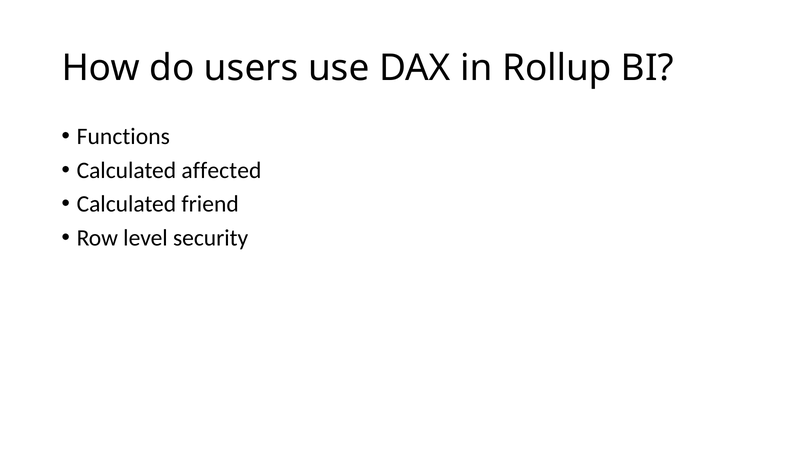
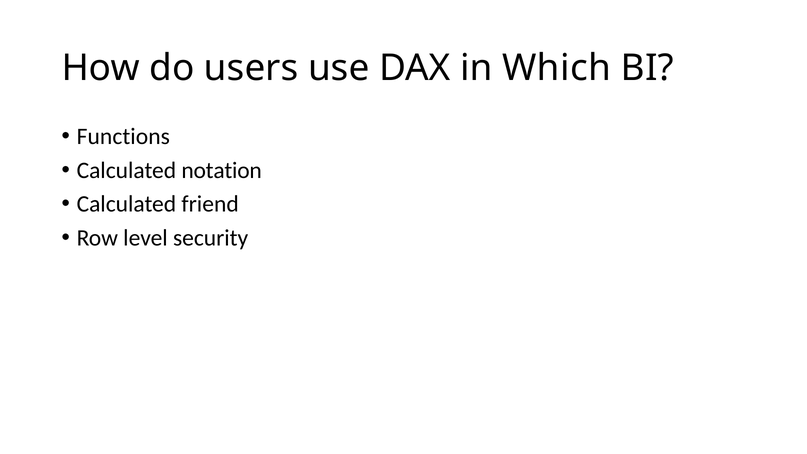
Rollup: Rollup -> Which (557, 68)
affected: affected -> notation (222, 170)
